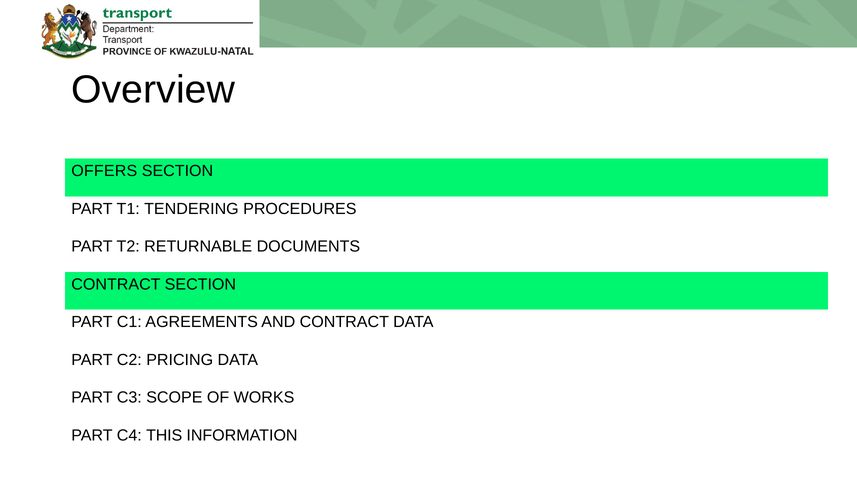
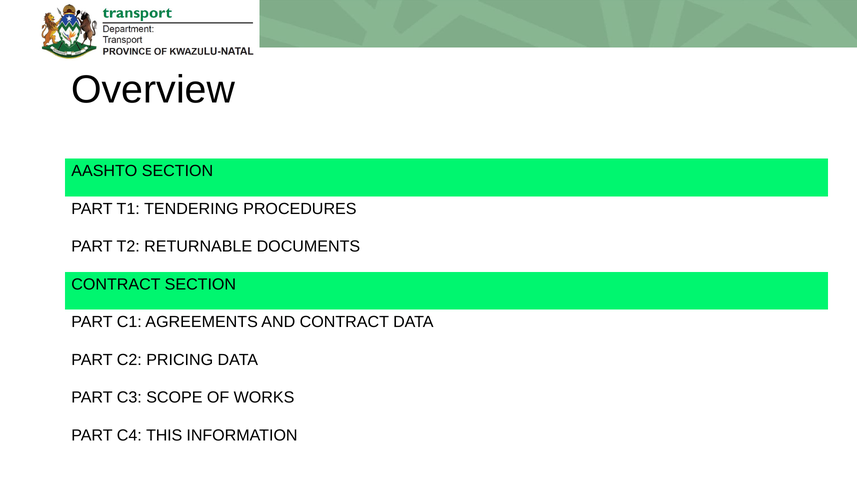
OFFERS: OFFERS -> AASHTO (104, 171)
